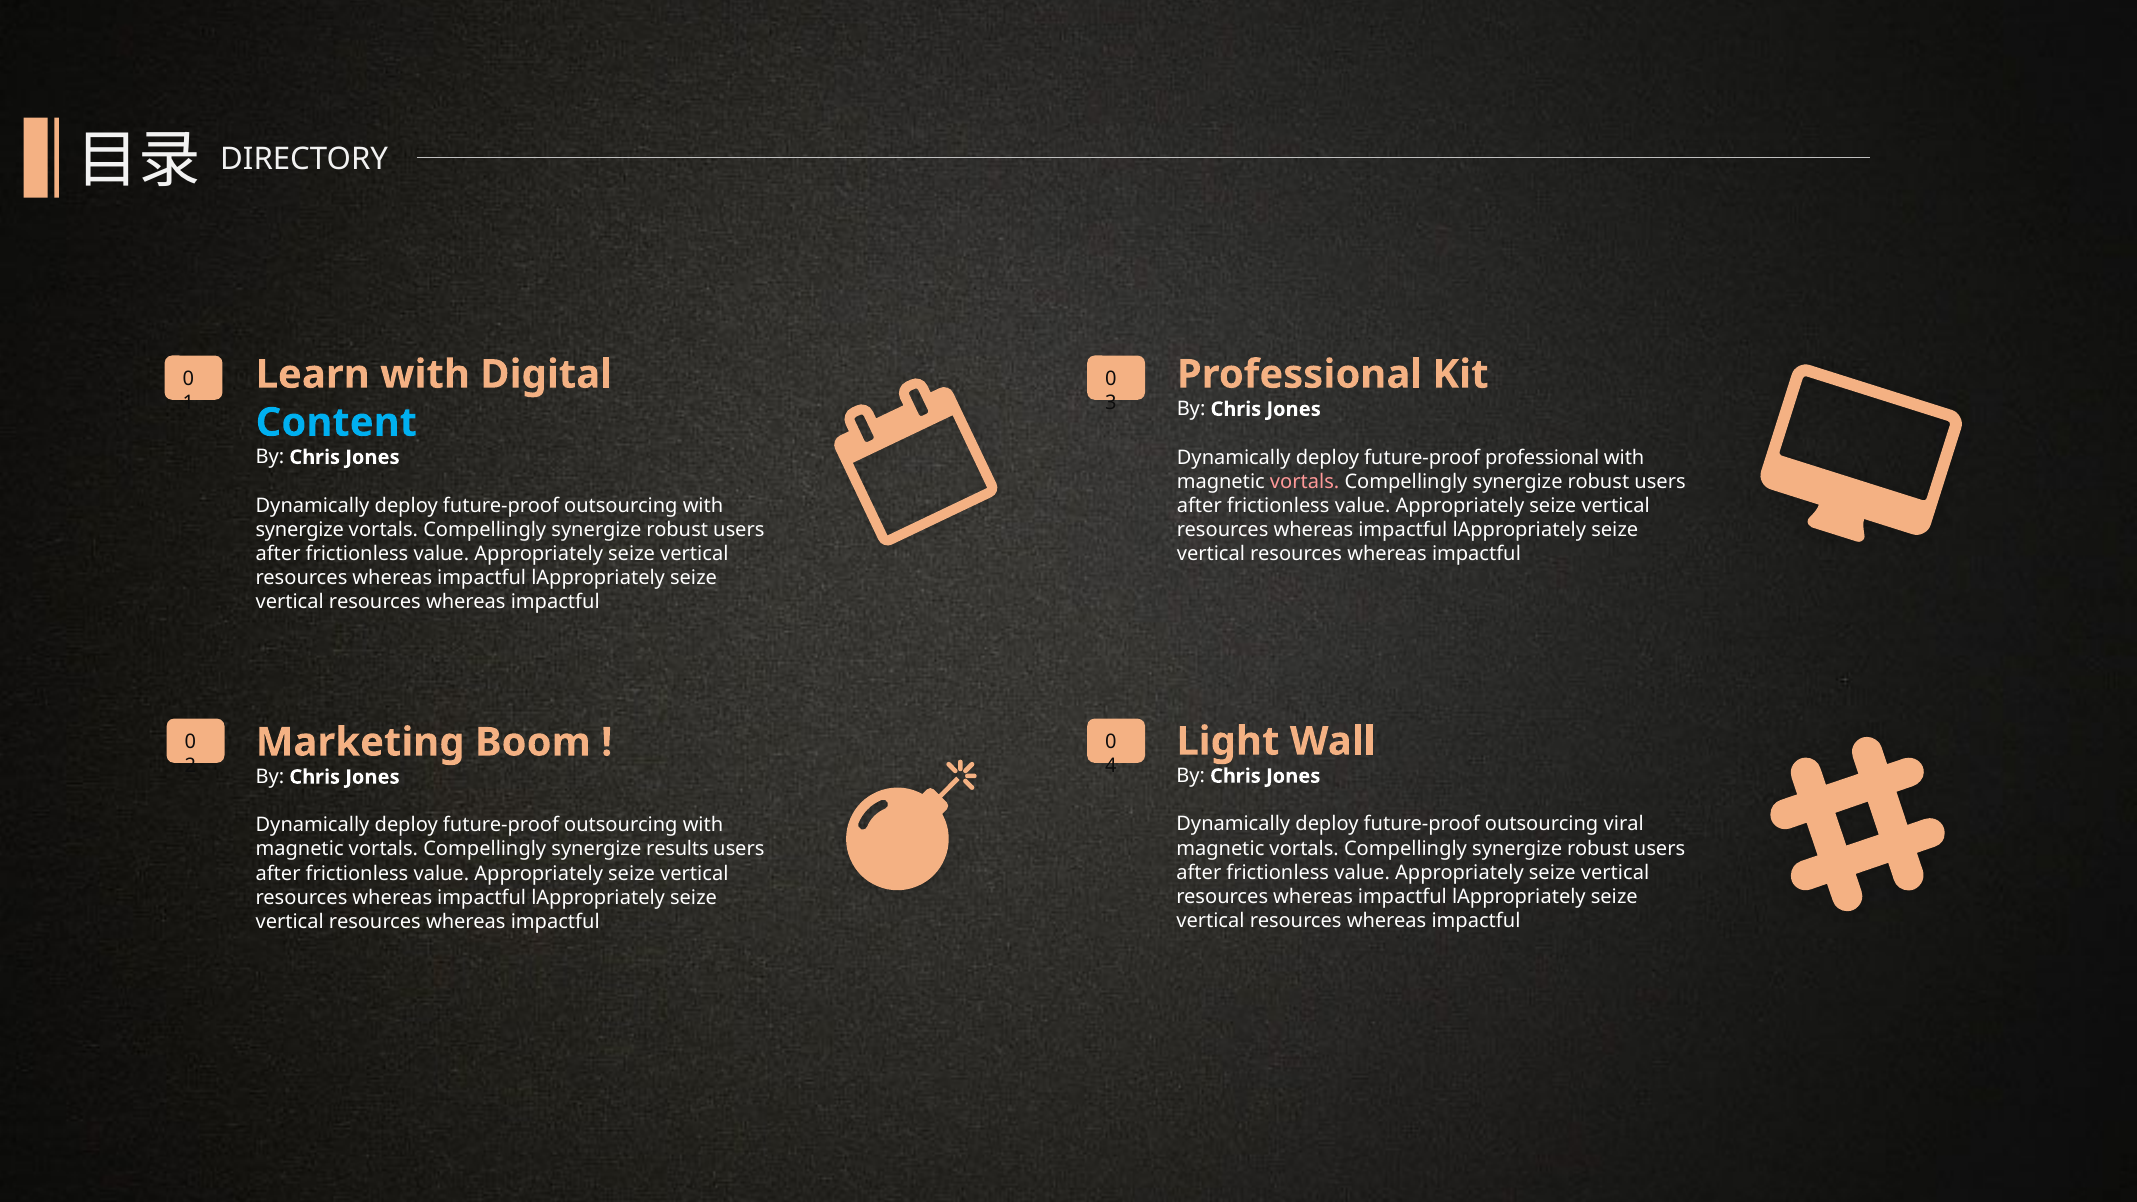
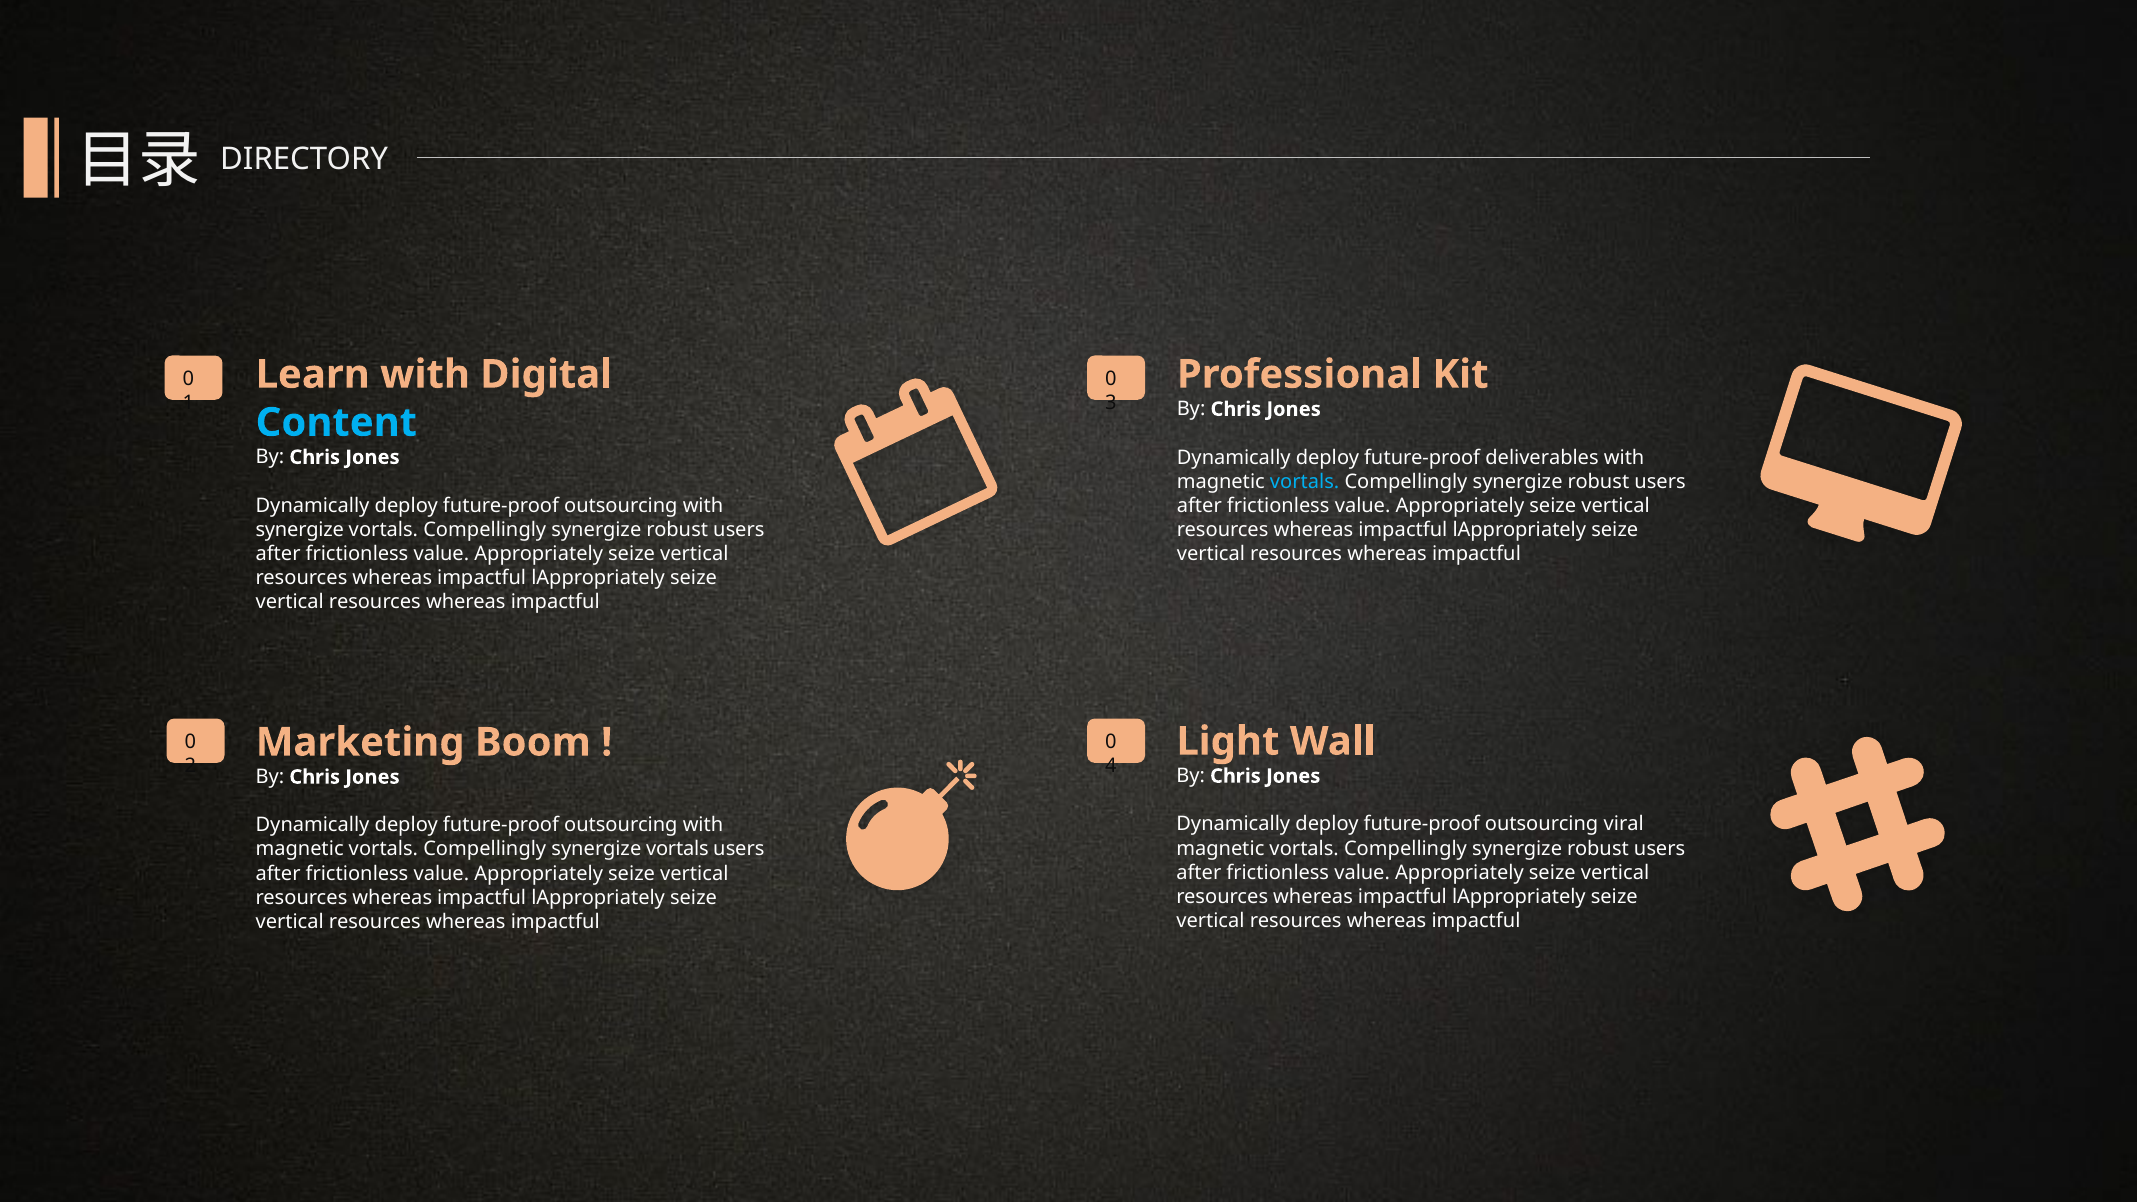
future-proof professional: professional -> deliverables (1542, 457)
vortals colour: pink -> light blue (1305, 482)
Compellingly synergize results: results -> vortals (677, 849)
